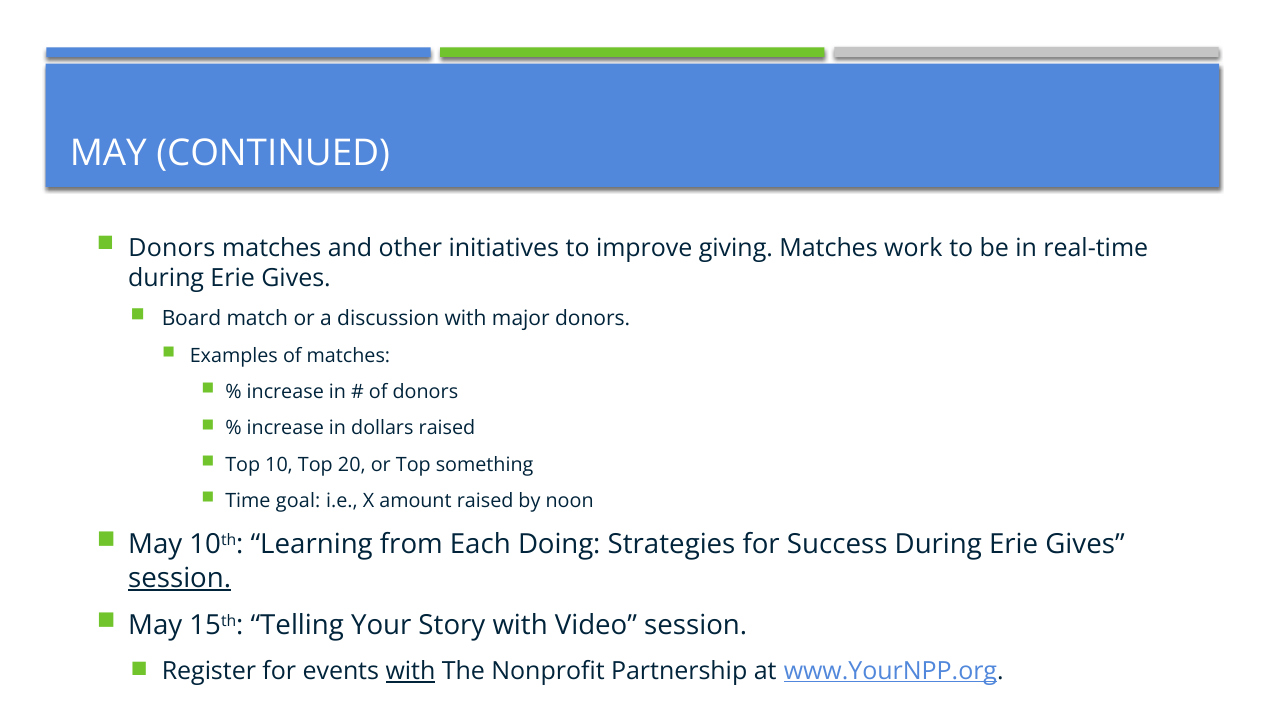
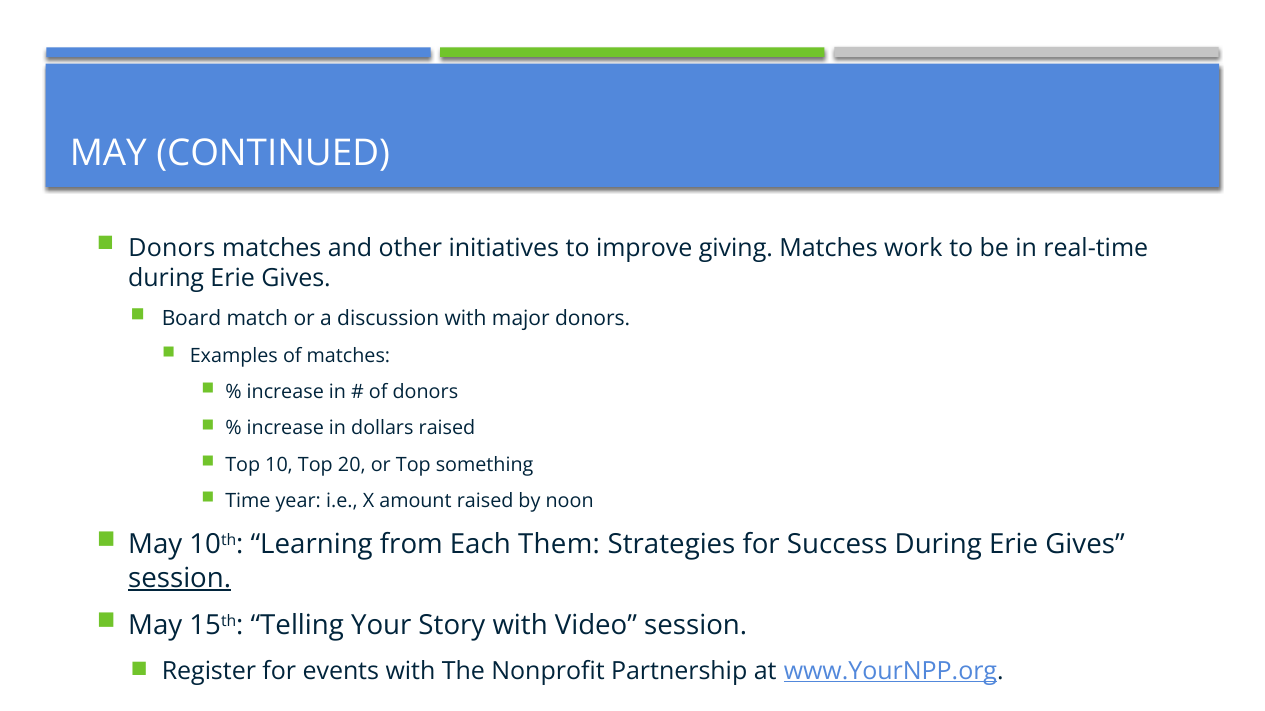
goal: goal -> year (298, 501)
Doing: Doing -> Them (559, 545)
with underline: present -> none (410, 672)
